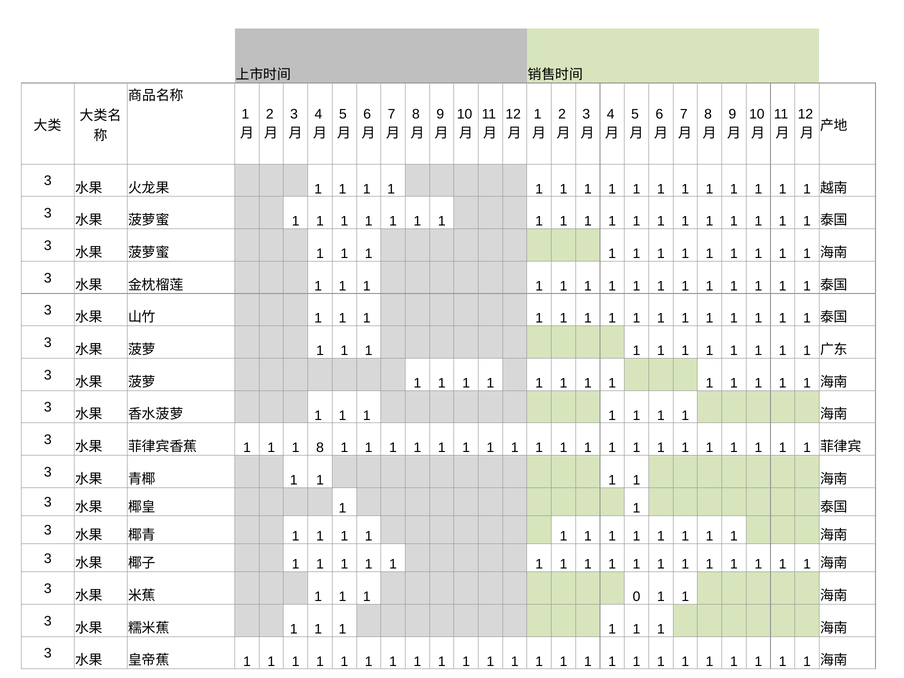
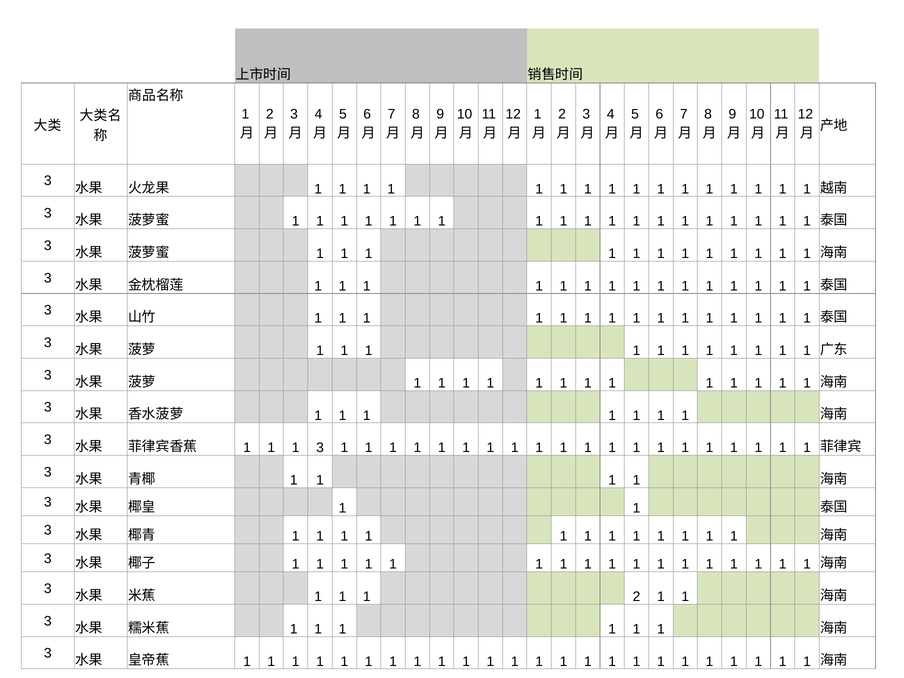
1 8: 8 -> 3 (320, 448)
1 0: 0 -> 2 (637, 597)
